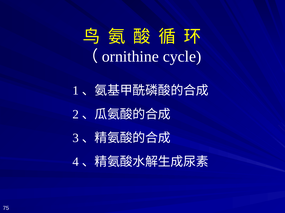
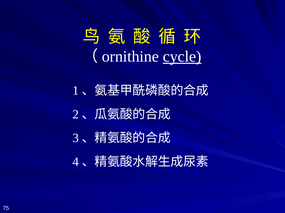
cycle underline: none -> present (182, 57)
